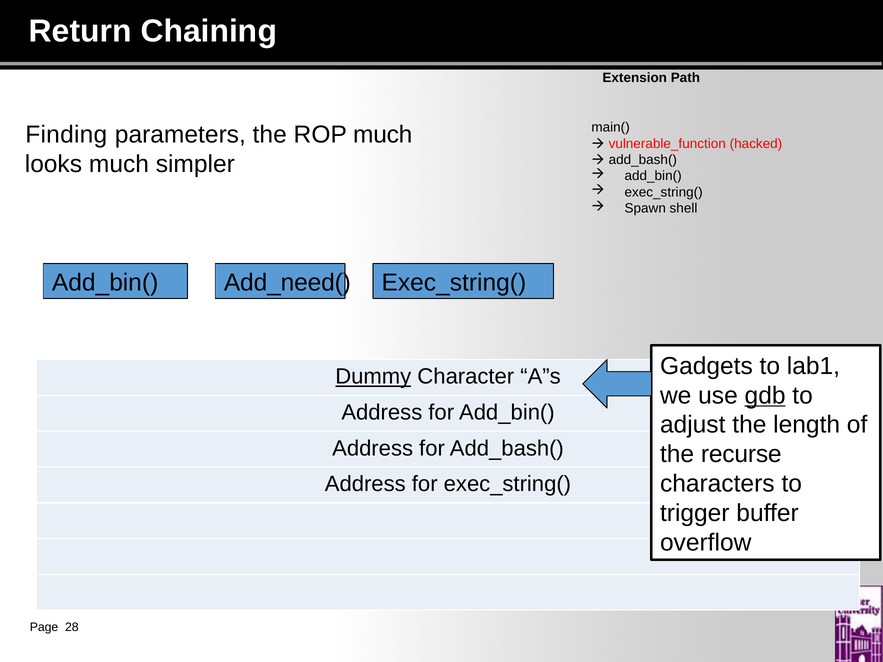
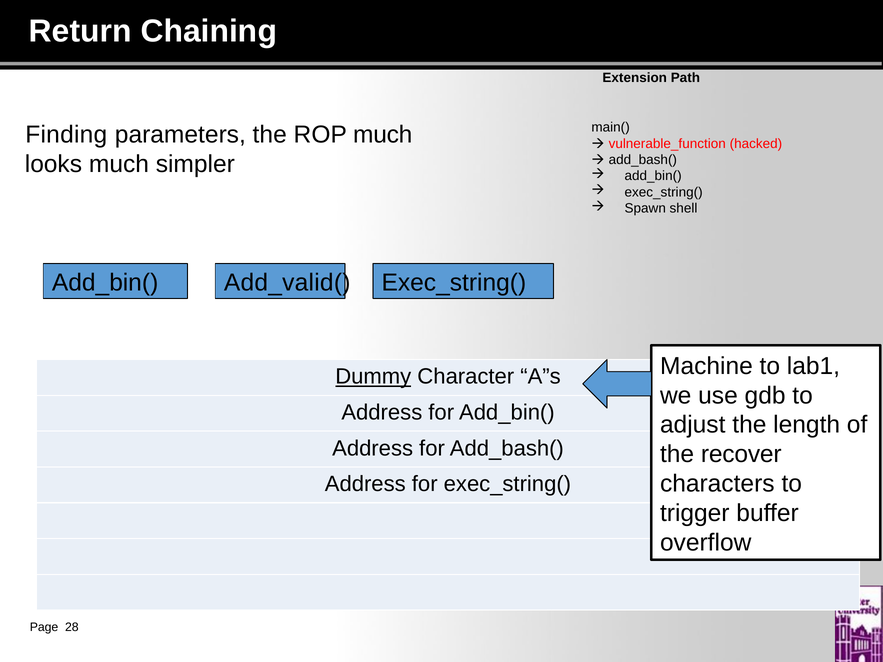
Add_need(: Add_need( -> Add_valid( (287, 283)
Gadgets: Gadgets -> Machine (706, 366)
gdb underline: present -> none (765, 396)
recurse: recurse -> recover (741, 455)
